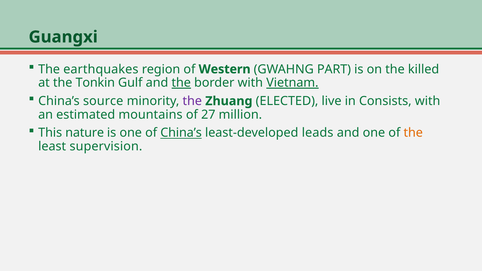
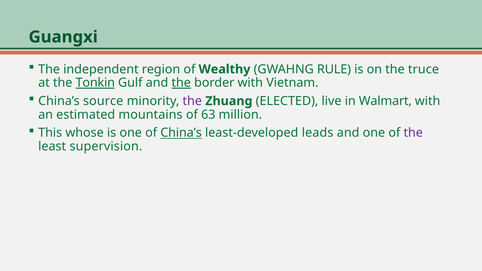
earthquakes: earthquakes -> independent (101, 69)
Western: Western -> Wealthy (225, 69)
PART: PART -> RULE (334, 69)
killed: killed -> truce (423, 69)
Tonkin underline: none -> present (95, 83)
Vietnam underline: present -> none (292, 83)
Consists: Consists -> Walmart (385, 101)
27: 27 -> 63 (208, 115)
nature: nature -> whose (85, 133)
the colour: orange -> purple (413, 133)
